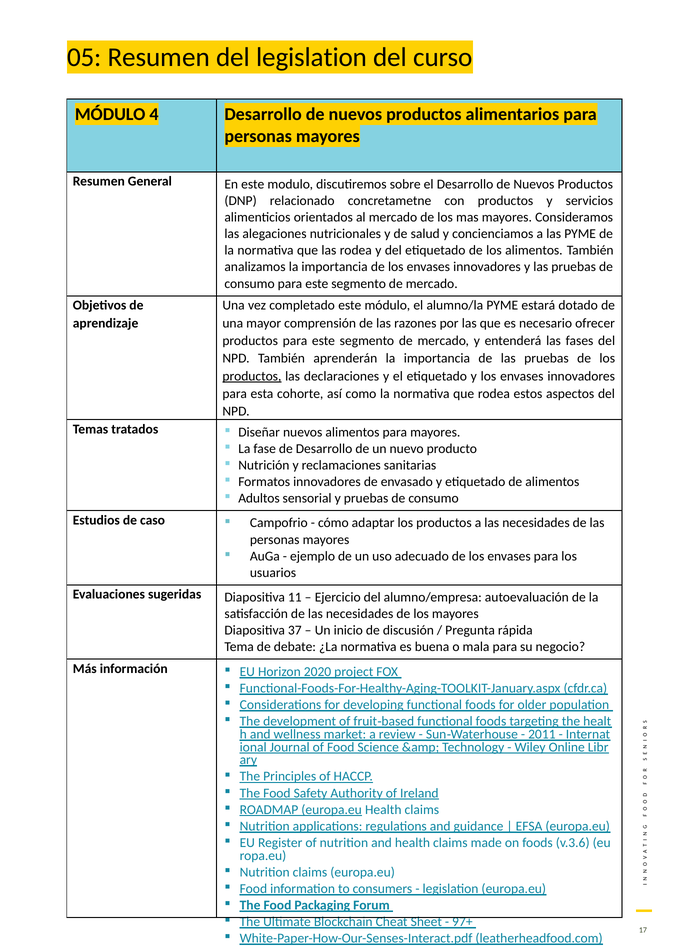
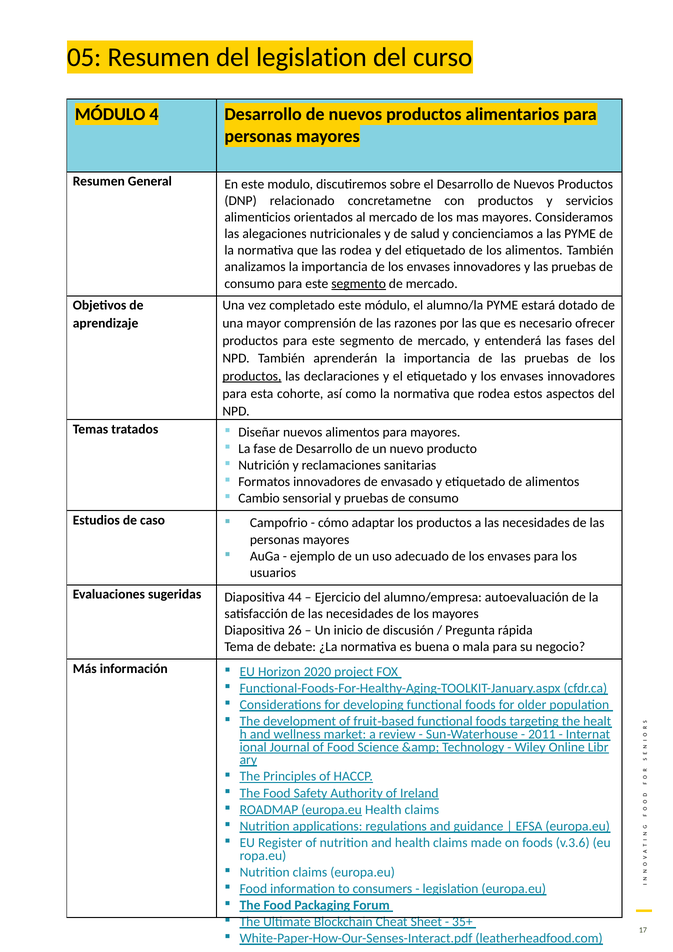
segmento underline: none -> present (359, 283)
Adultos: Adultos -> Cambio (259, 498)
11: 11 -> 44 (295, 597)
37: 37 -> 26 (295, 630)
97+: 97+ -> 35+ (462, 922)
